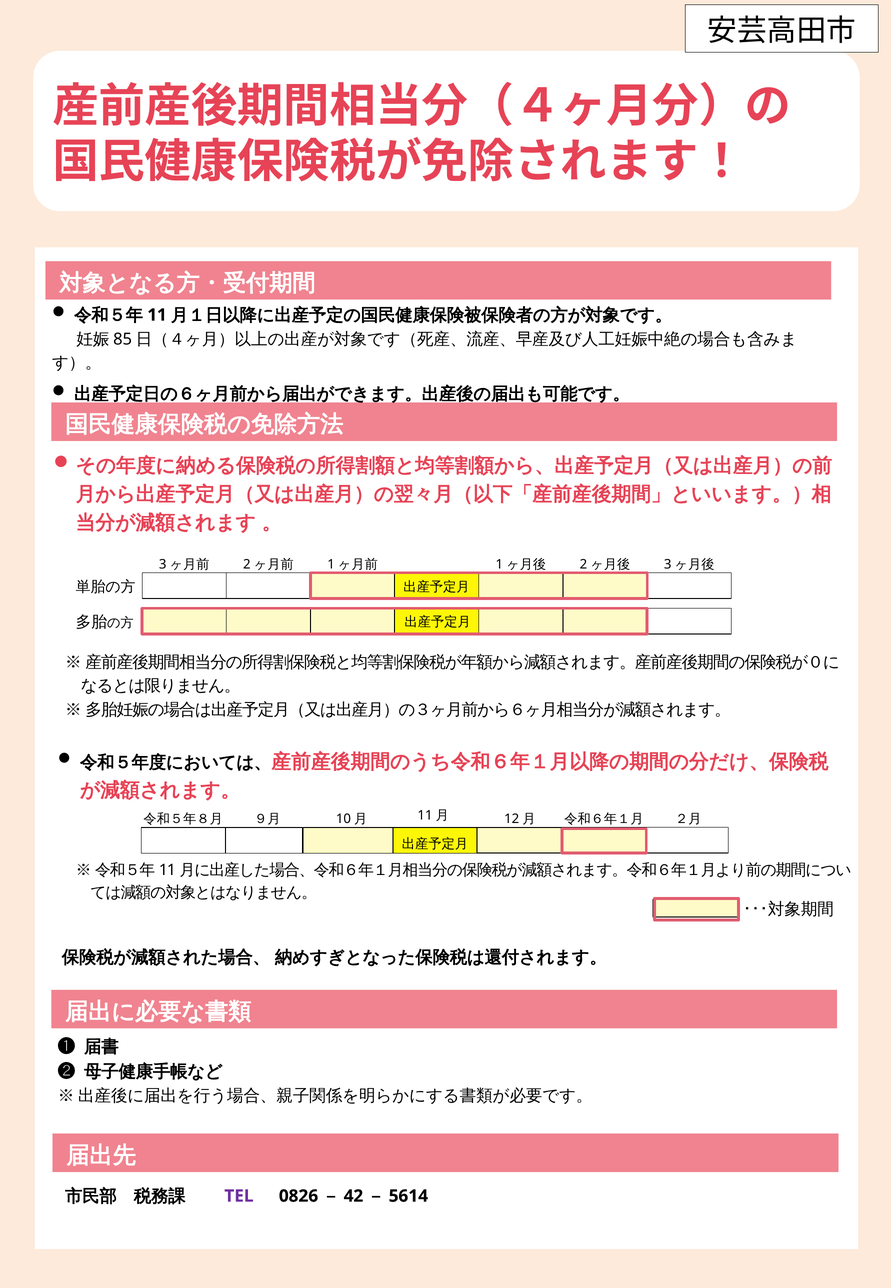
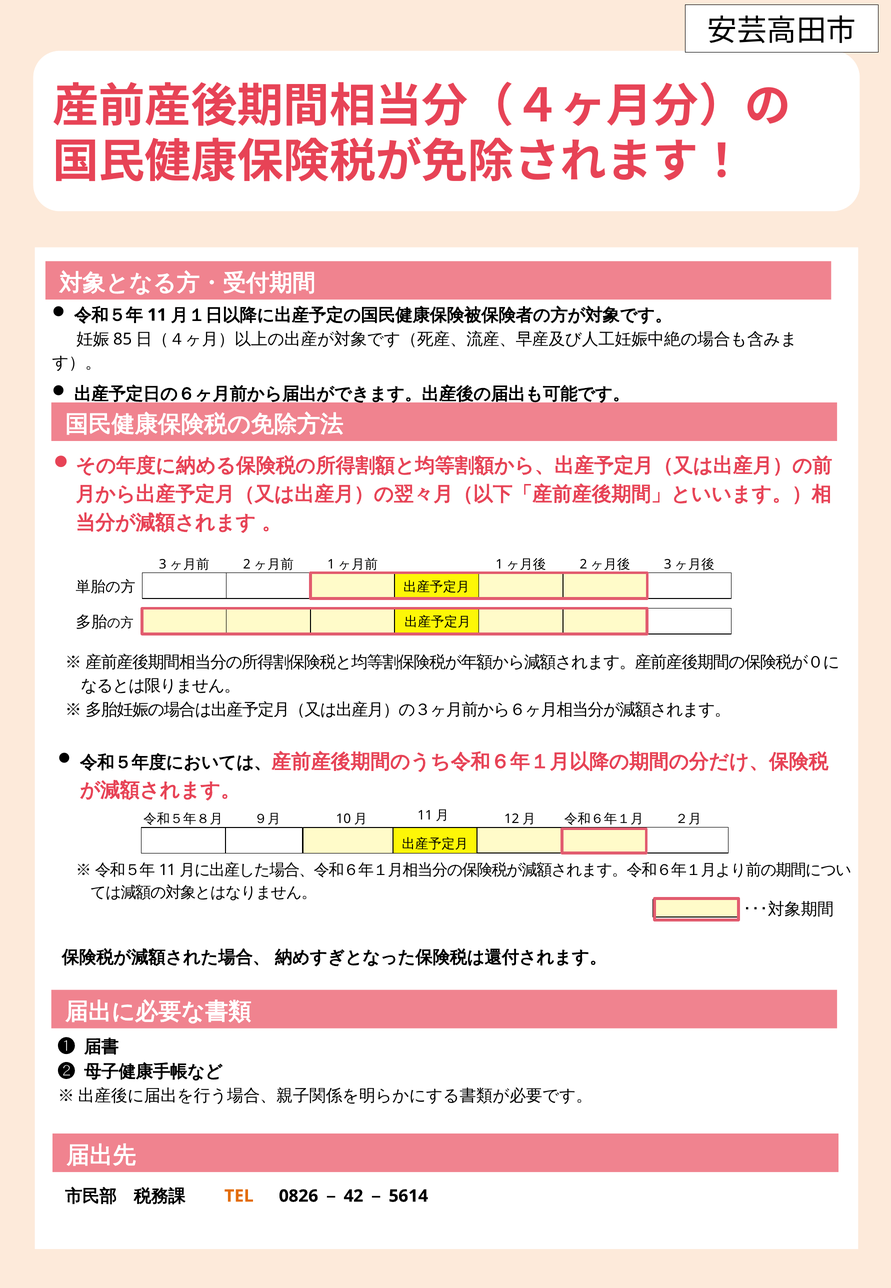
TEL colour: purple -> orange (239, 1195)
